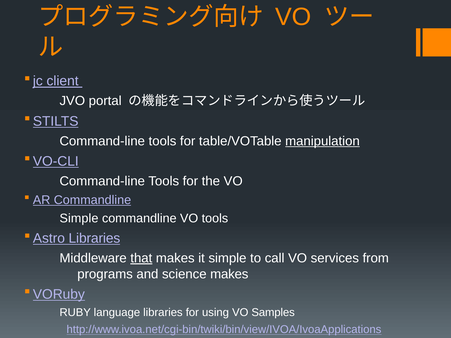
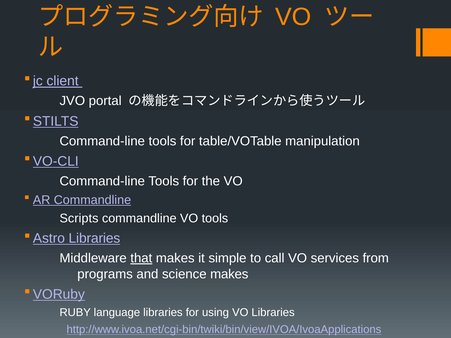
manipulation underline: present -> none (322, 141)
Simple: Simple -> Scripts (79, 219)
VO Samples: Samples -> Libraries (273, 313)
